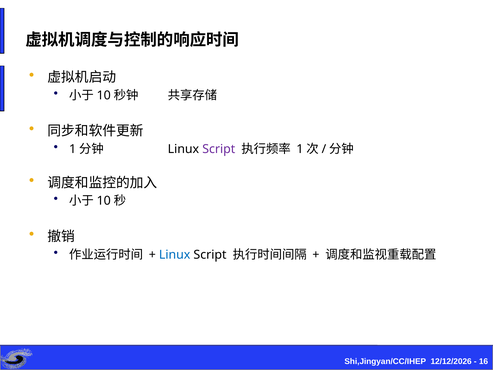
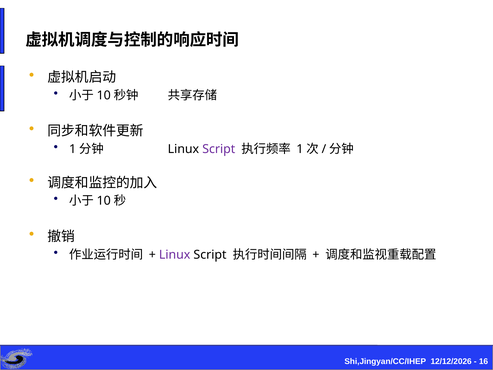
Linux colour: blue -> purple (175, 254)
